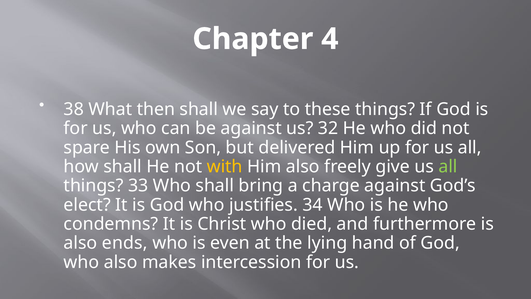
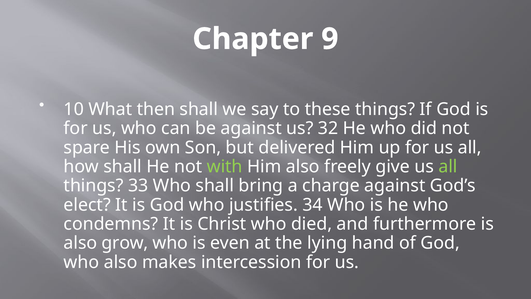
4: 4 -> 9 (330, 39)
38: 38 -> 10 (74, 109)
with colour: yellow -> light green (225, 166)
ends: ends -> grow (125, 243)
